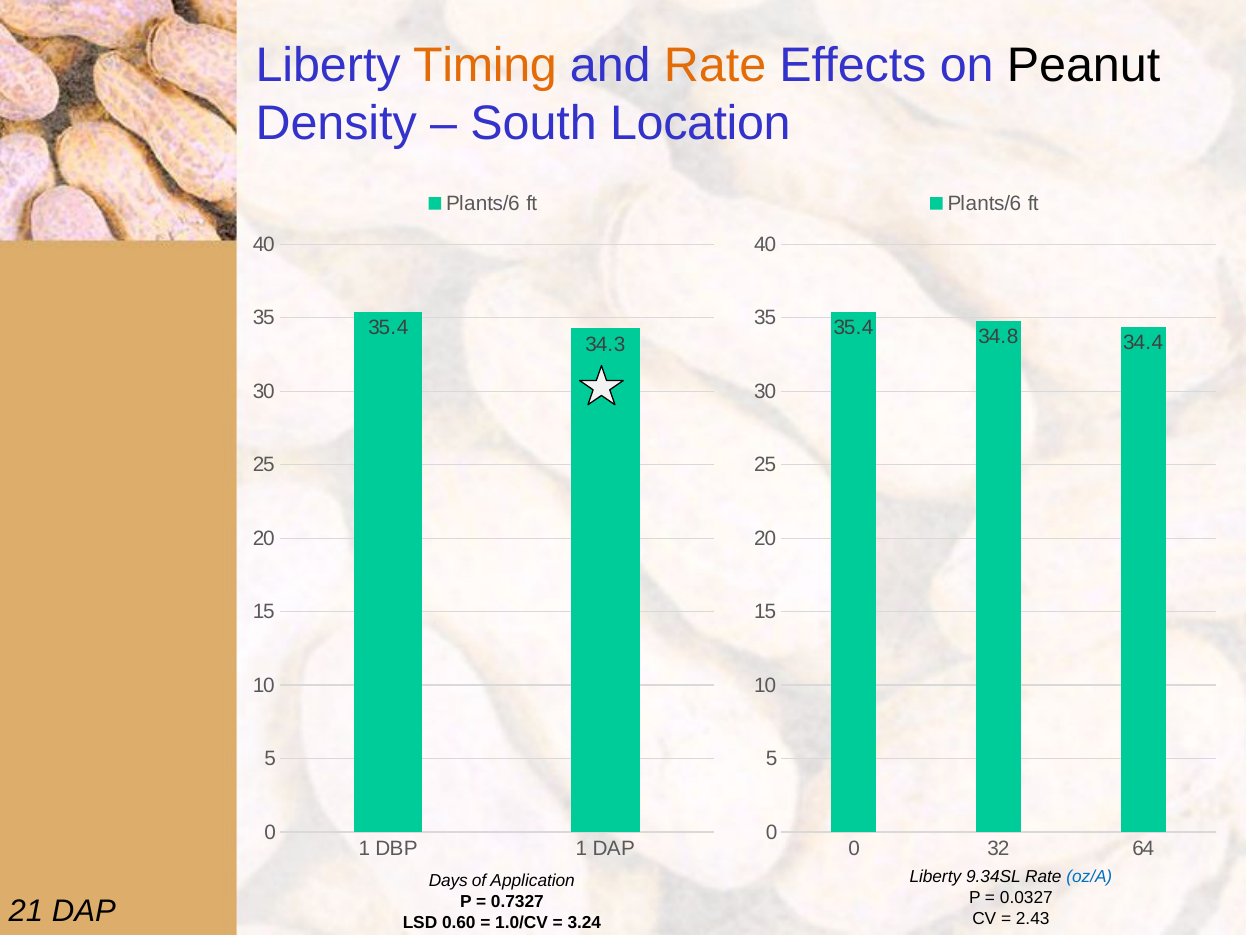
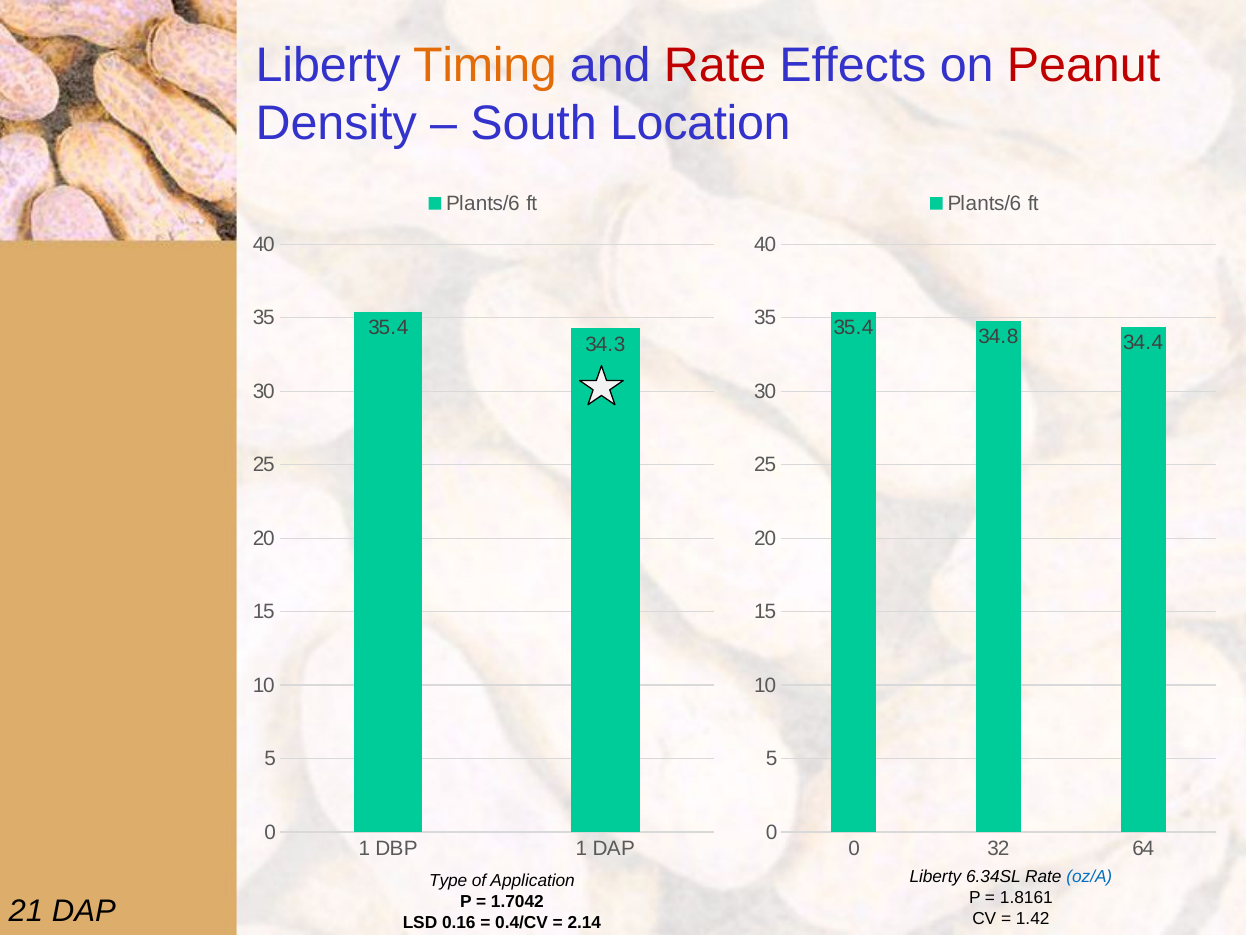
Rate colour: orange -> red (715, 65)
Peanut colour: black -> red (1084, 65)
9.34SL: 9.34SL -> 6.34SL (993, 877)
Days: Days -> Type (448, 881)
0.0327: 0.0327 -> 1.8161 (1026, 897)
0.7327: 0.7327 -> 1.7042 (517, 902)
2.43: 2.43 -> 1.42 (1033, 918)
0.60: 0.60 -> 0.16 (459, 922)
1.0/CV: 1.0/CV -> 0.4/CV (522, 922)
3.24: 3.24 -> 2.14 (584, 922)
